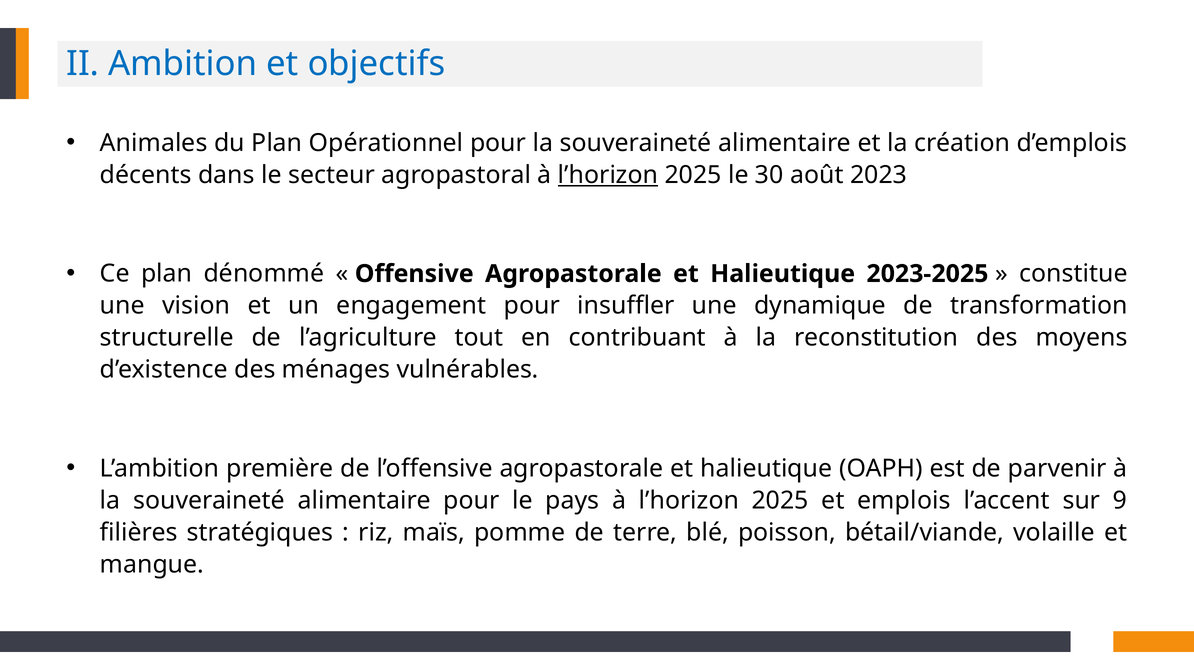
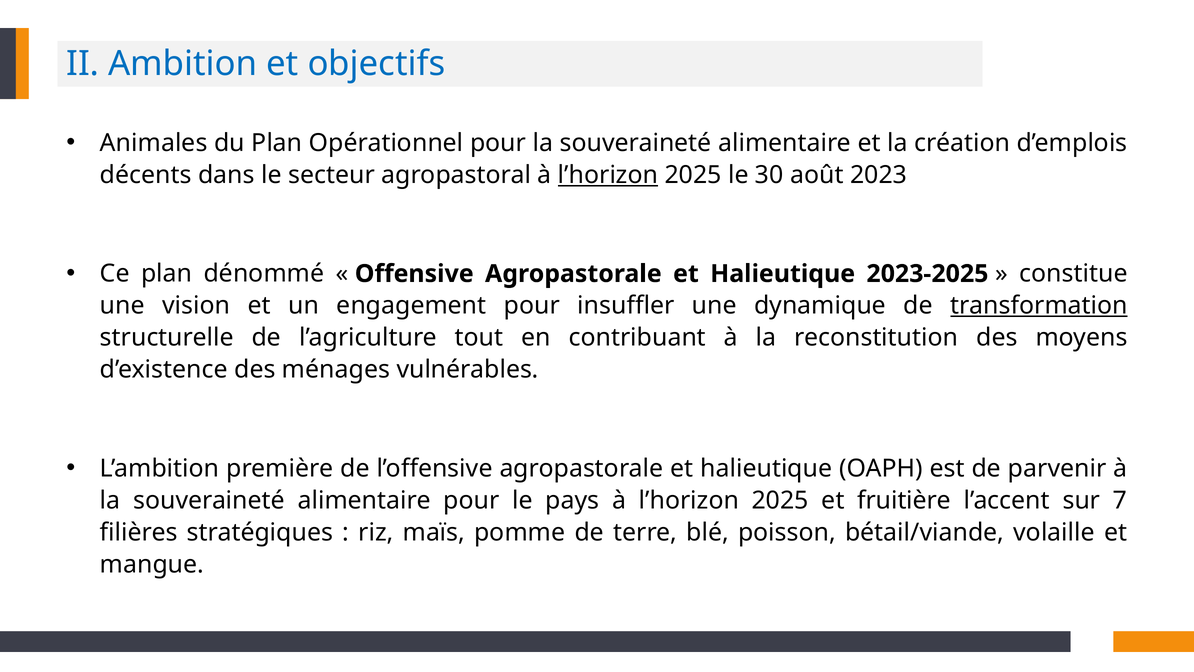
transformation underline: none -> present (1039, 306)
emplois: emplois -> fruitière (904, 500)
9: 9 -> 7 (1120, 500)
